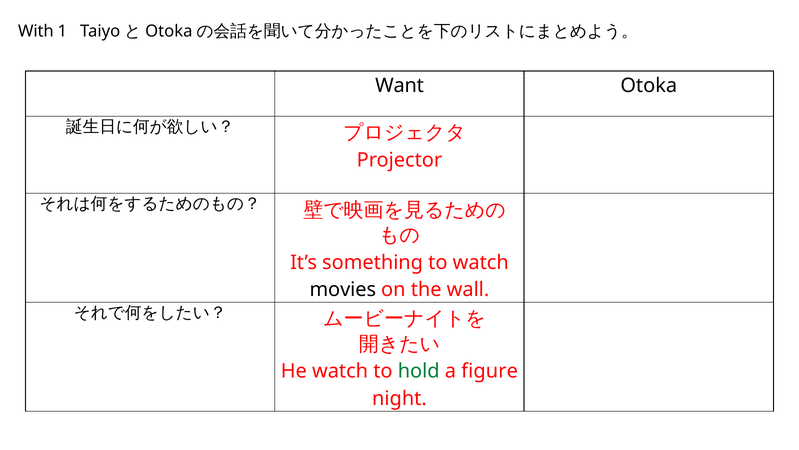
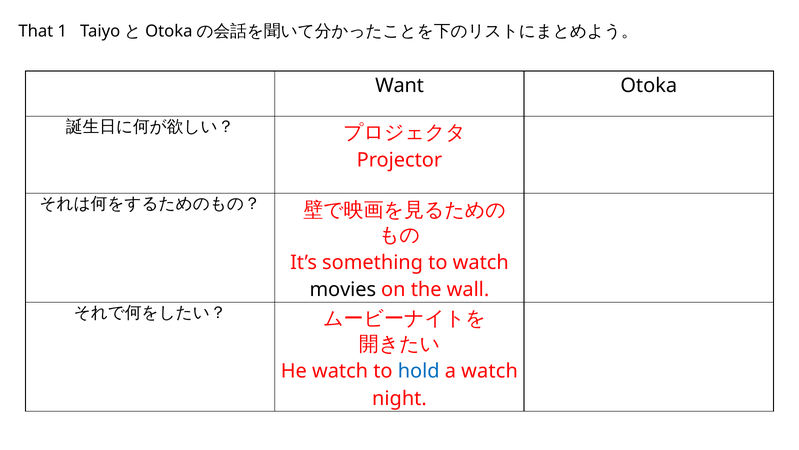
With: With -> That (36, 31)
hold colour: green -> blue (419, 371)
a figure: figure -> watch (490, 371)
